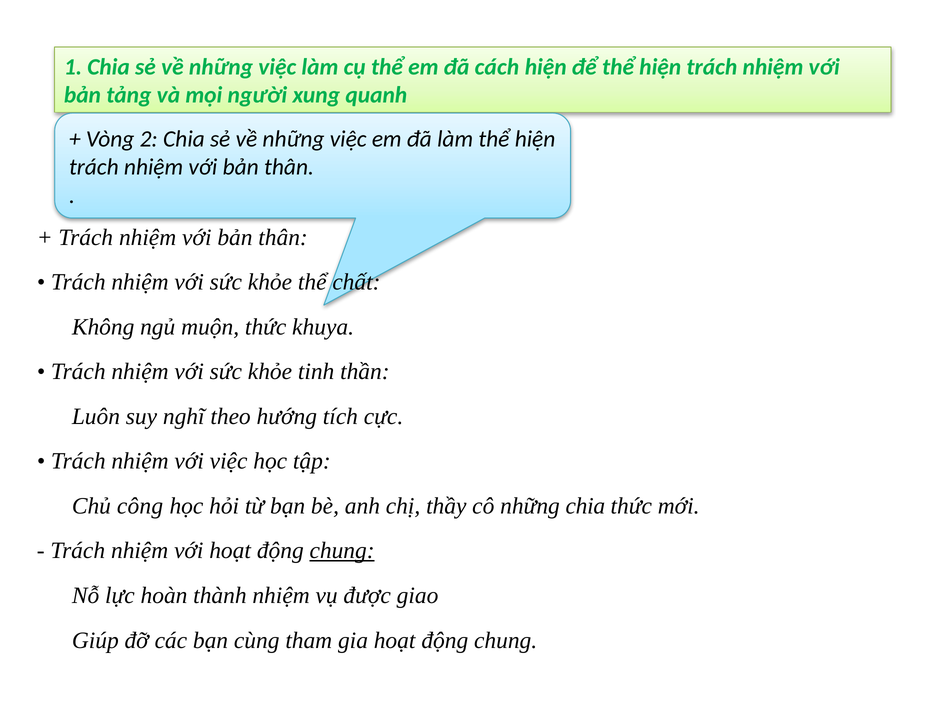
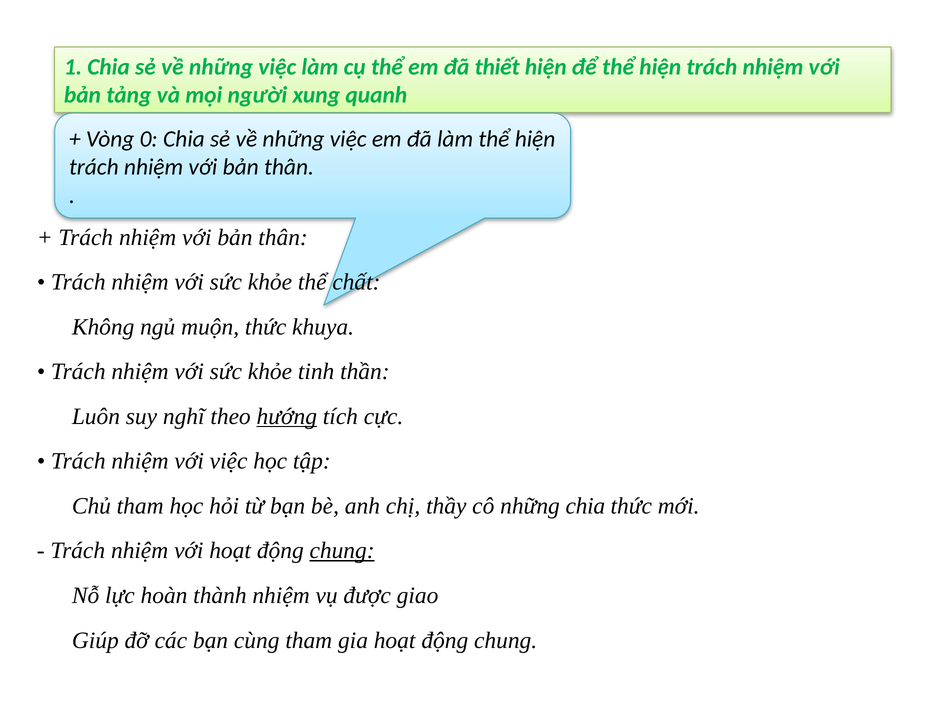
cách: cách -> thiết (497, 67)
2: 2 -> 0 (149, 139)
hướng underline: none -> present (287, 417)
Chủ công: công -> tham (140, 506)
